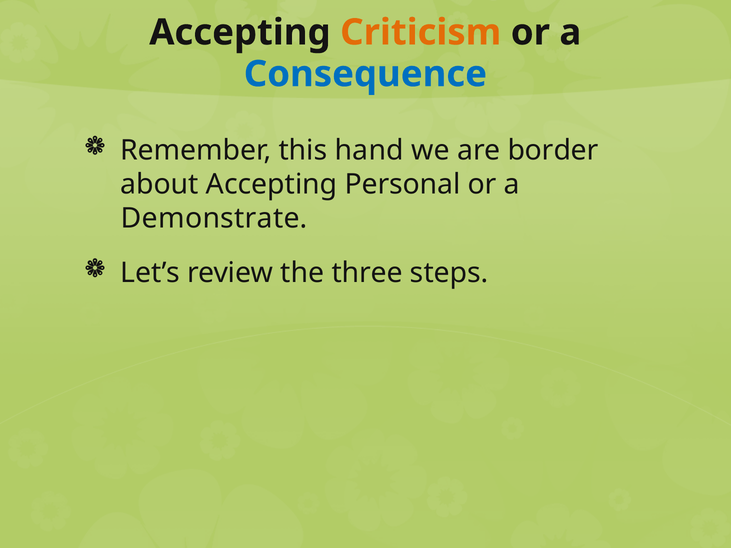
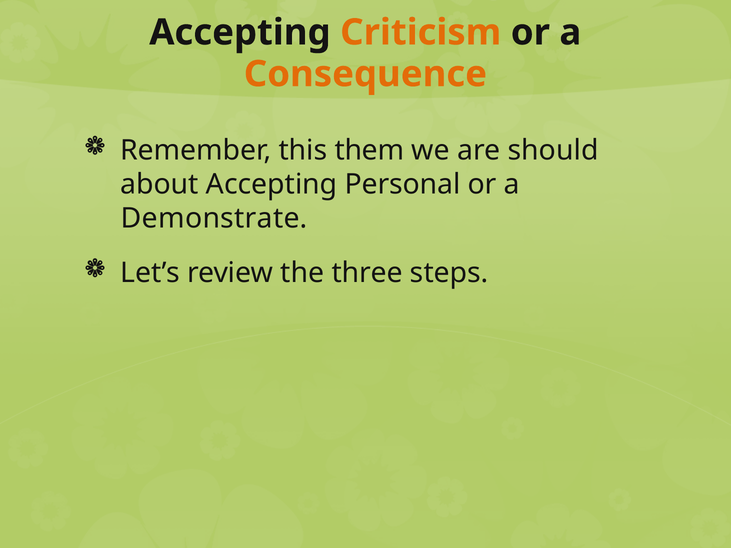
Consequence colour: blue -> orange (365, 74)
hand: hand -> them (369, 151)
border: border -> should (553, 151)
